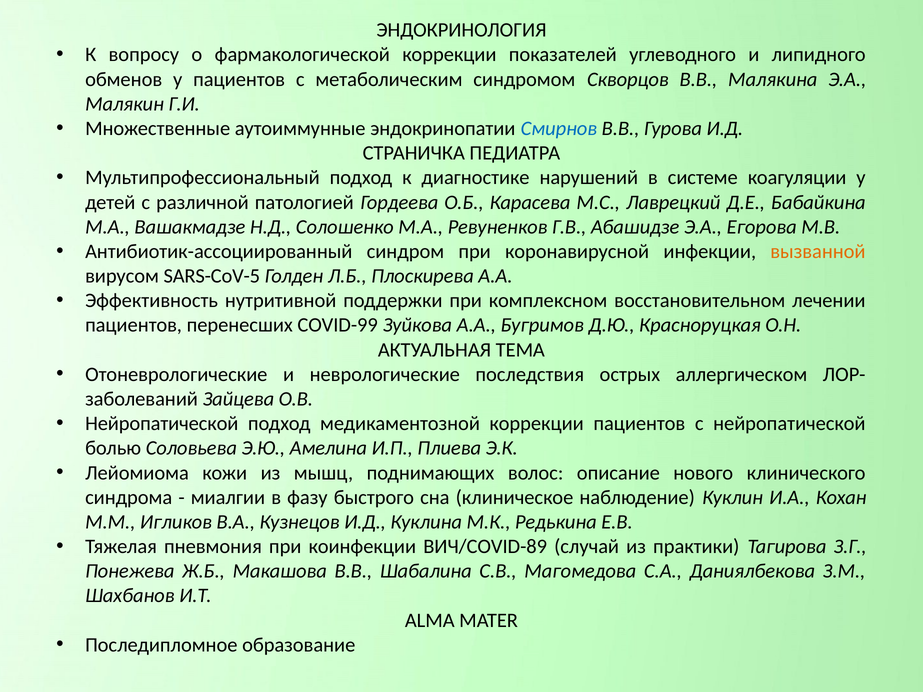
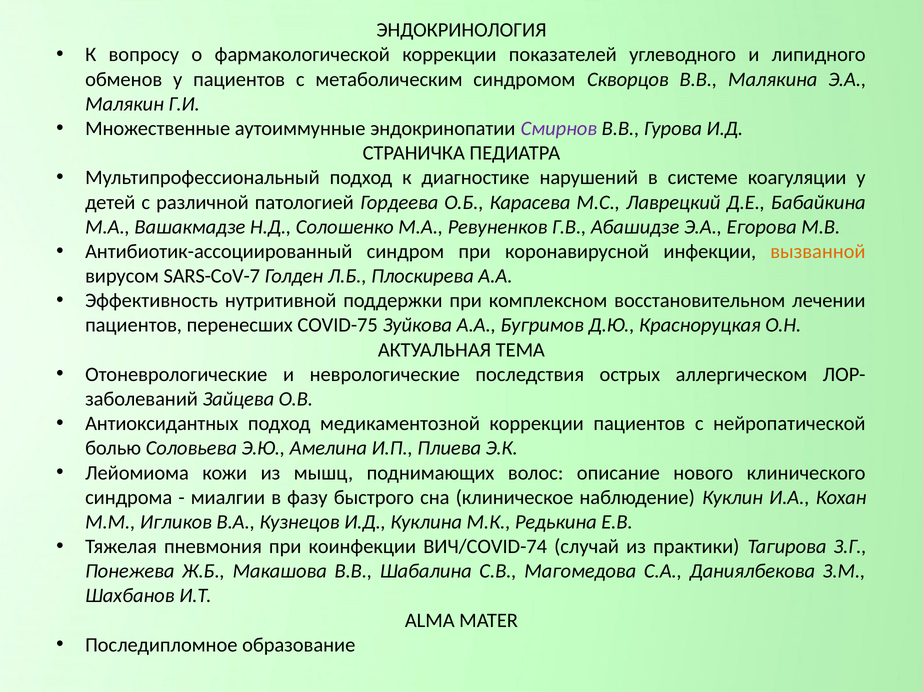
Смирнов colour: blue -> purple (559, 129)
SARS-CoV-5: SARS-CoV-5 -> SARS-CoV-7 (212, 276)
COVID-99: COVID-99 -> COVID-75 (338, 325)
Нейропатической: Нейропатической -> Антиоксидантных (162, 424)
ВИЧ/COVID-89: ВИЧ/COVID-89 -> ВИЧ/COVID-74 (485, 547)
